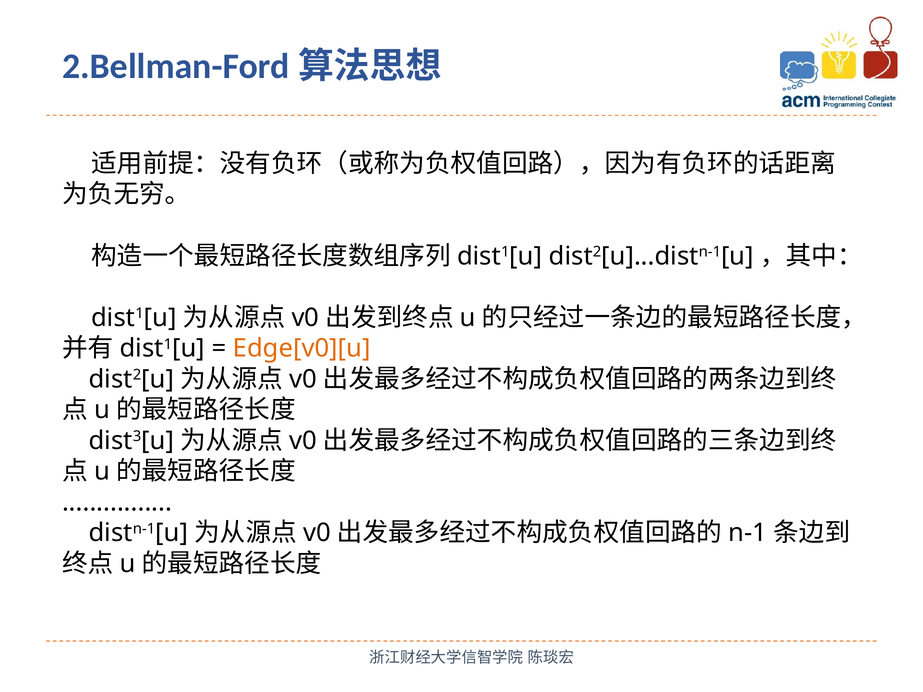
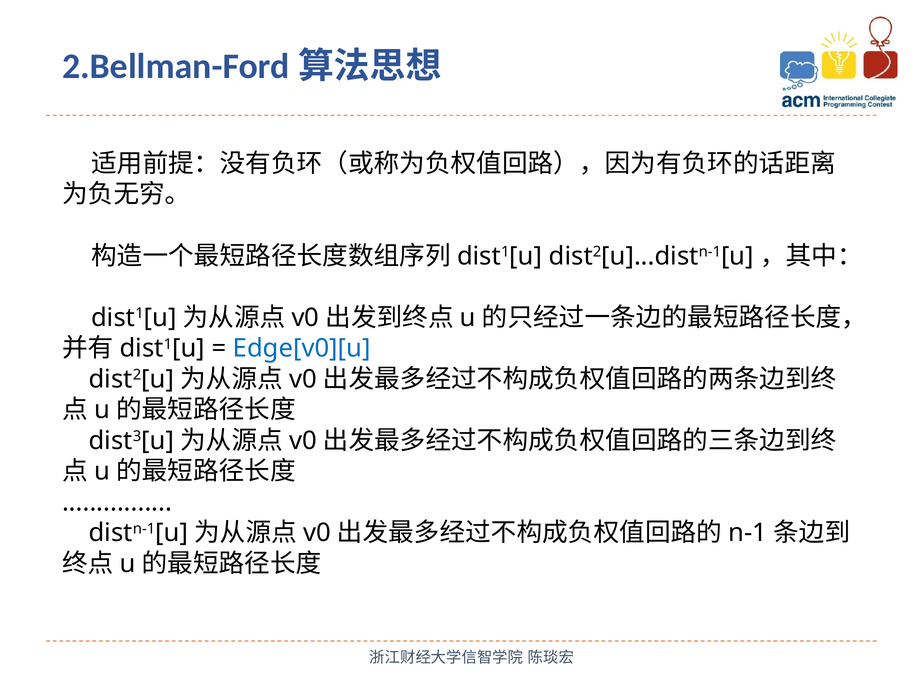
Edge[v0][u colour: orange -> blue (302, 348)
